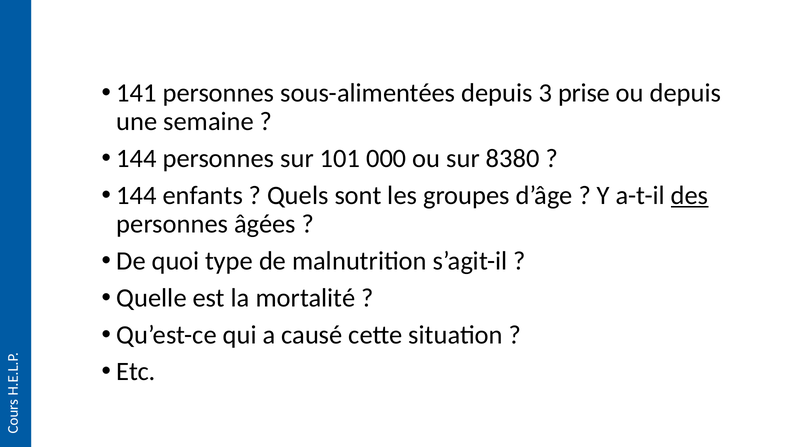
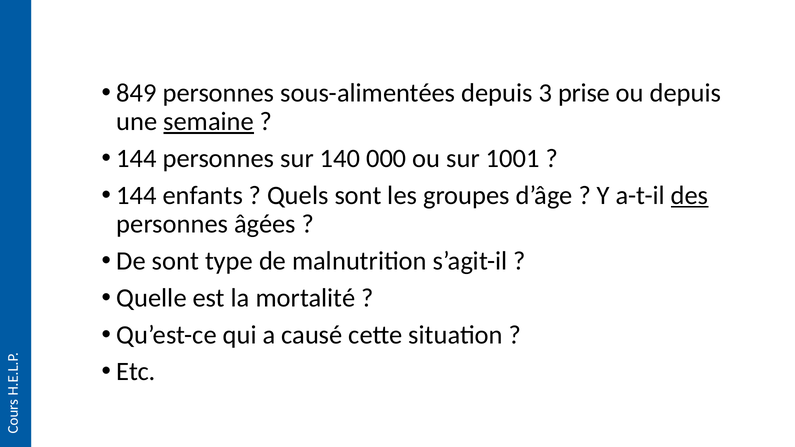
141: 141 -> 849 (137, 93)
semaine underline: none -> present (209, 122)
101: 101 -> 140 (340, 159)
8380: 8380 -> 1001 (513, 159)
De quoi: quoi -> sont (175, 261)
